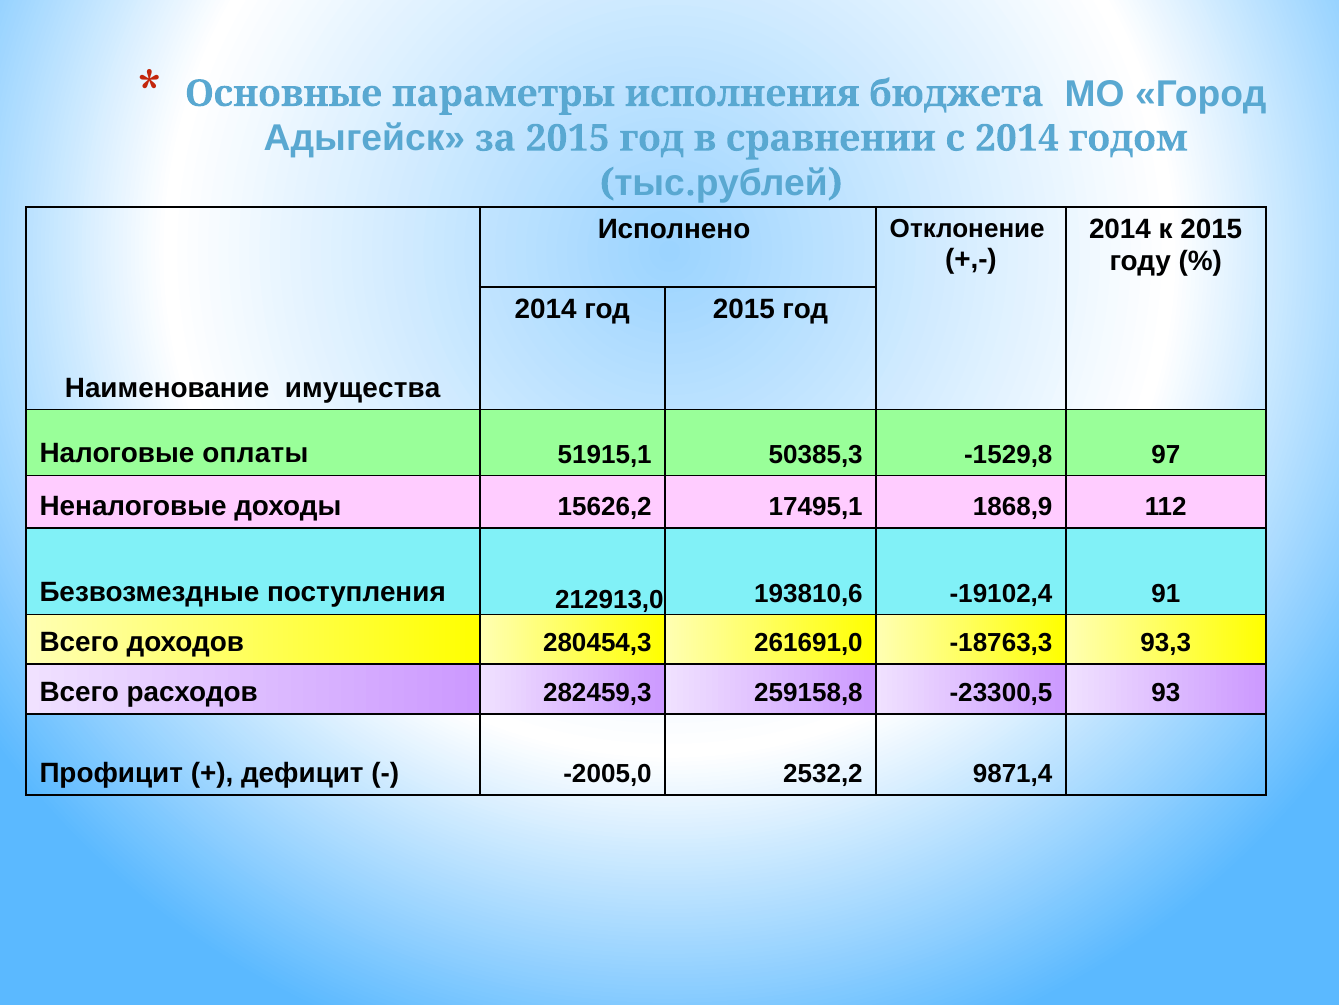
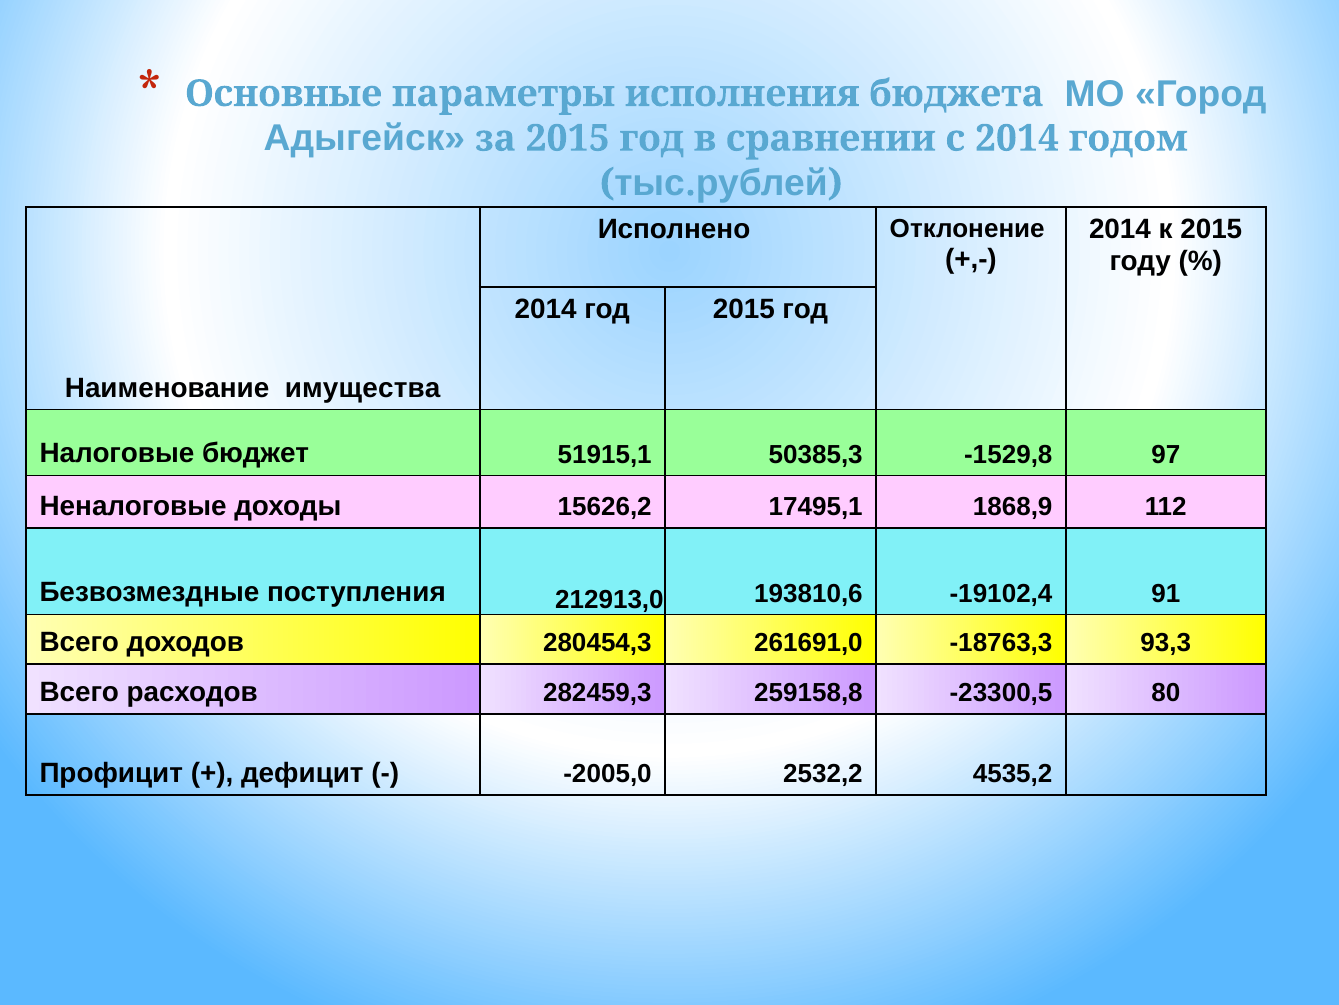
оплаты: оплаты -> бюджет (256, 453)
93: 93 -> 80 (1166, 692)
9871,4: 9871,4 -> 4535,2 (1013, 774)
